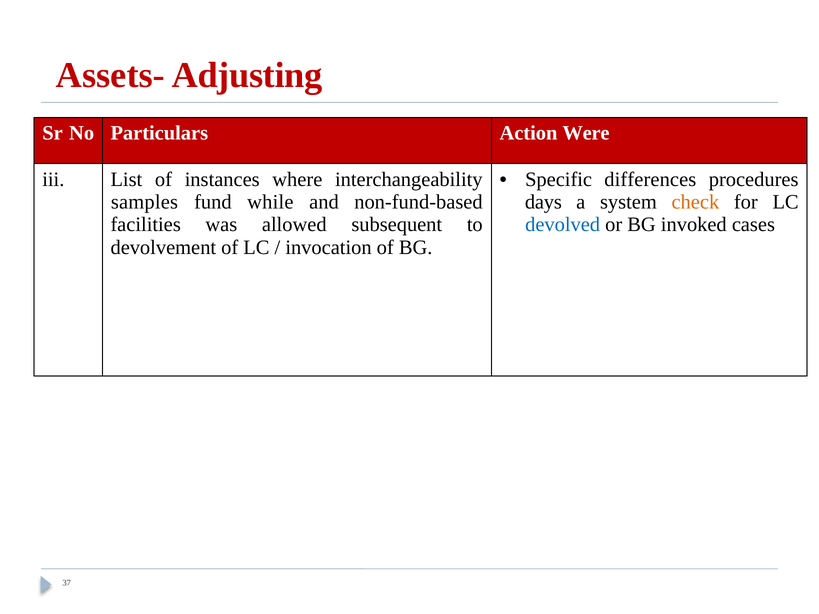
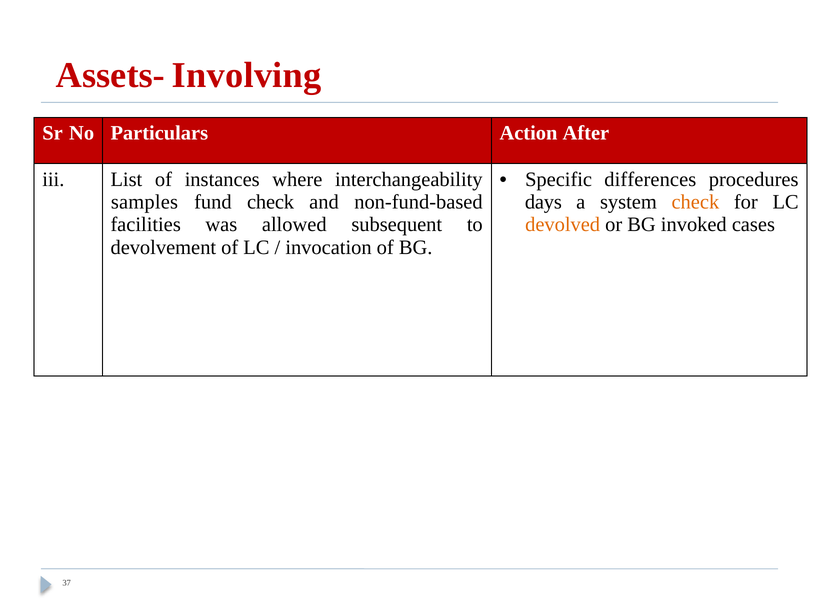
Adjusting: Adjusting -> Involving (247, 75)
Were: Were -> After (586, 133)
fund while: while -> check (271, 202)
devolved colour: blue -> orange (563, 225)
